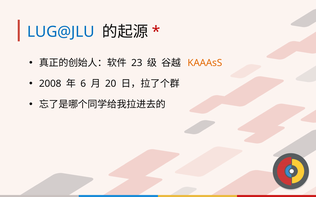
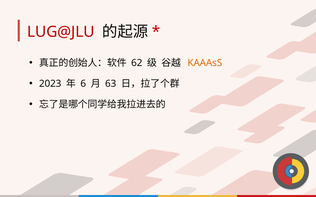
LUG@JLU colour: blue -> red (61, 32)
23: 23 -> 62 (137, 63)
2008: 2008 -> 2023 (50, 84)
20: 20 -> 63 (111, 84)
